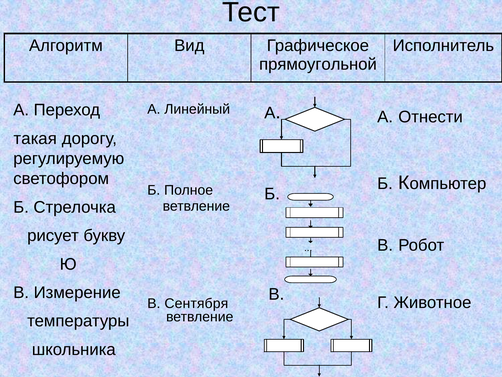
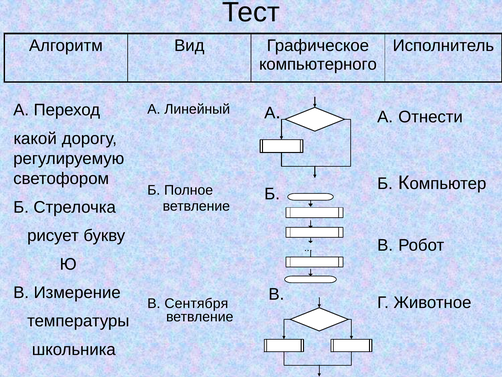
прямоугольной: прямоугольной -> компьютерного (318, 64)
такая: такая -> какой (35, 138)
